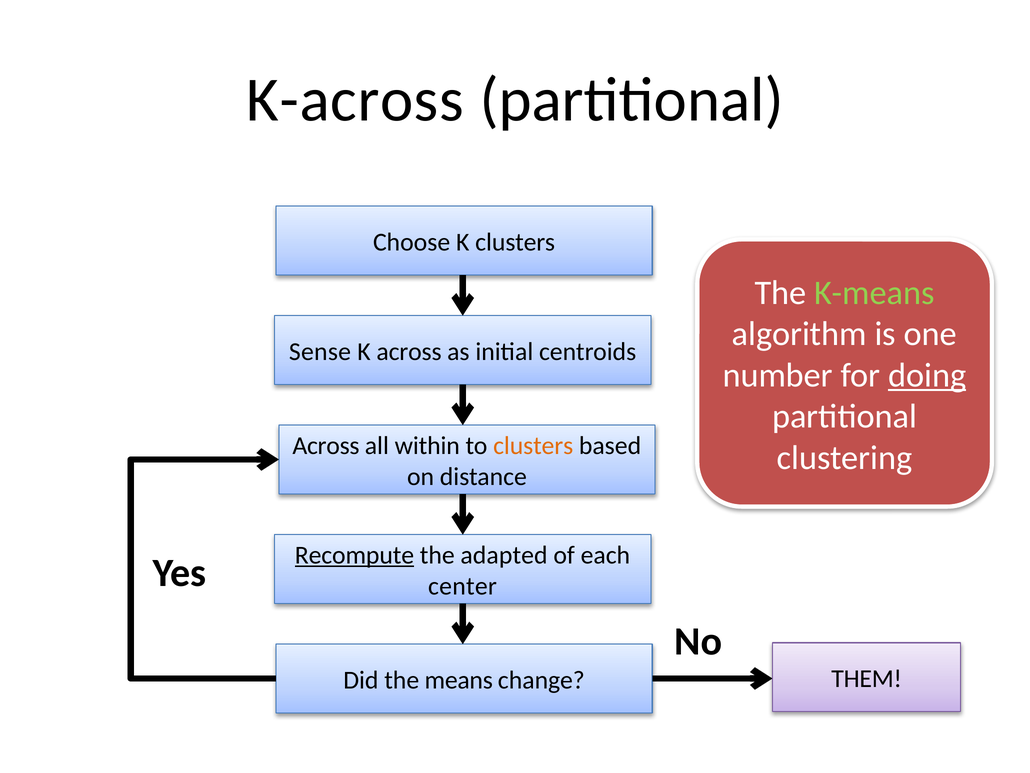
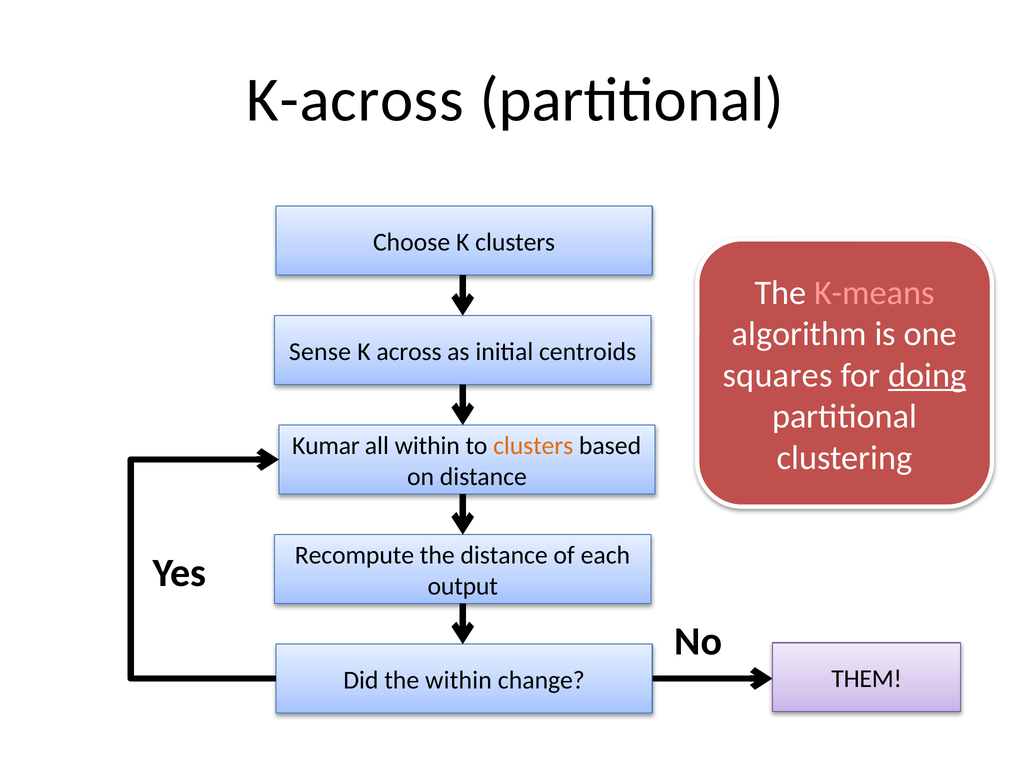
K-means colour: light green -> pink (874, 293)
number: number -> squares (778, 375)
Across: Across -> Kumar (326, 446)
Recompute underline: present -> none (354, 555)
the adapted: adapted -> distance (504, 555)
center: center -> output (463, 586)
the means: means -> within (458, 680)
